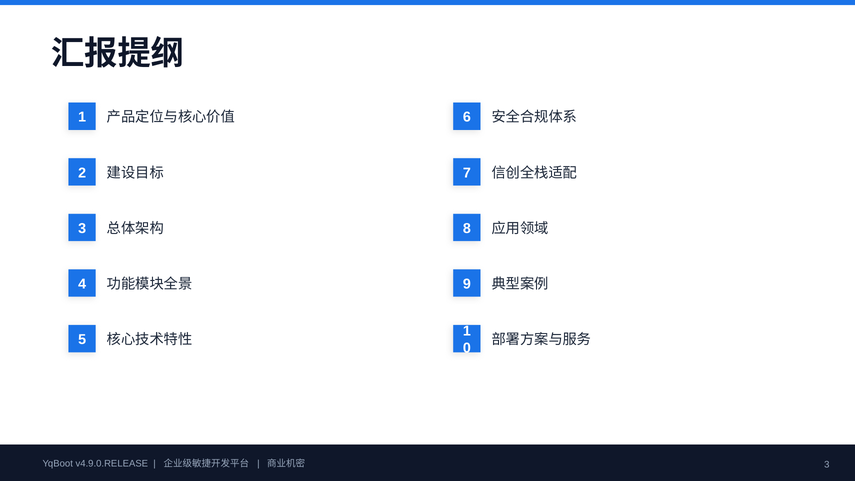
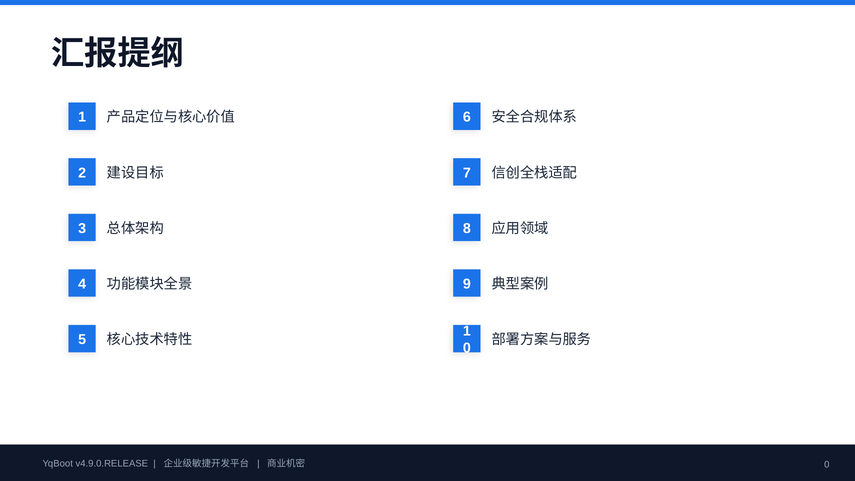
3: 3 -> 0 (827, 464)
